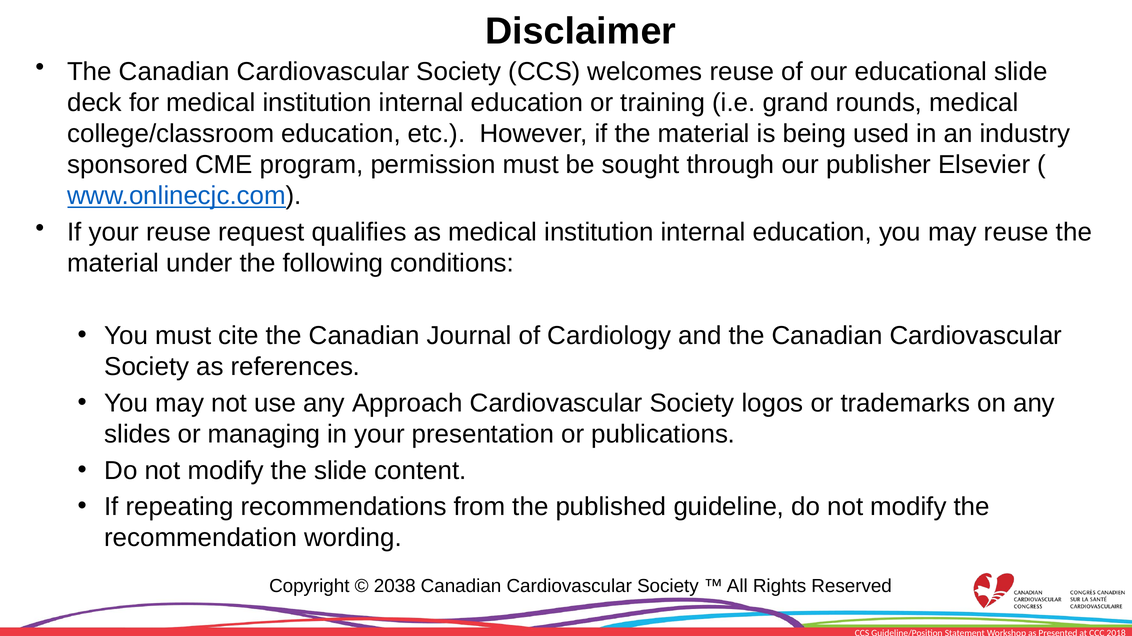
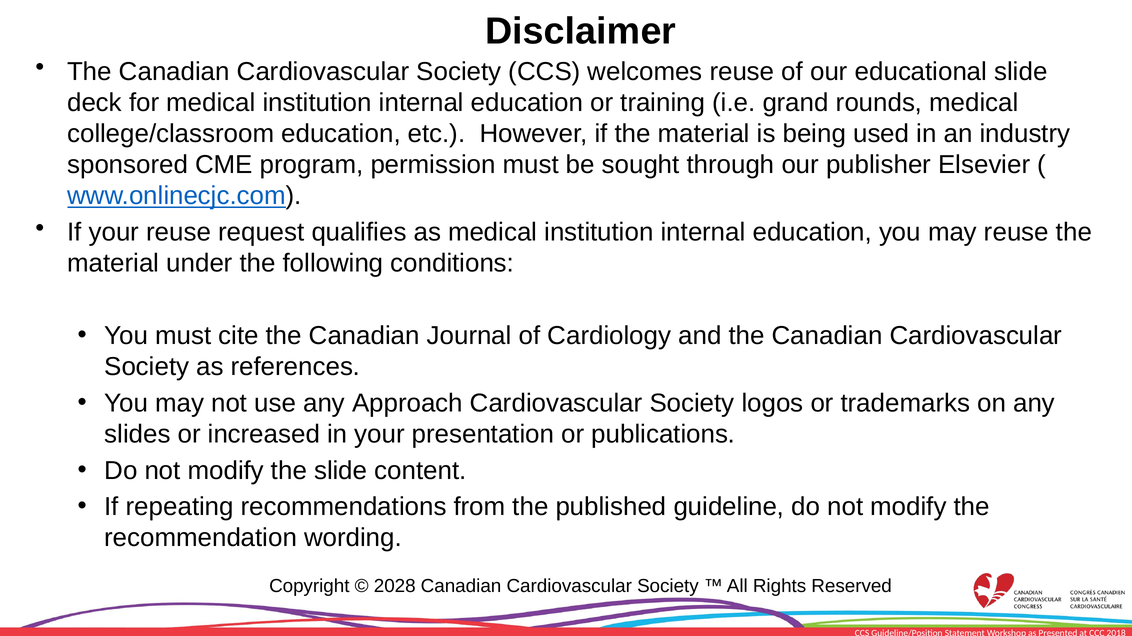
managing: managing -> increased (264, 435)
2038: 2038 -> 2028 (395, 587)
